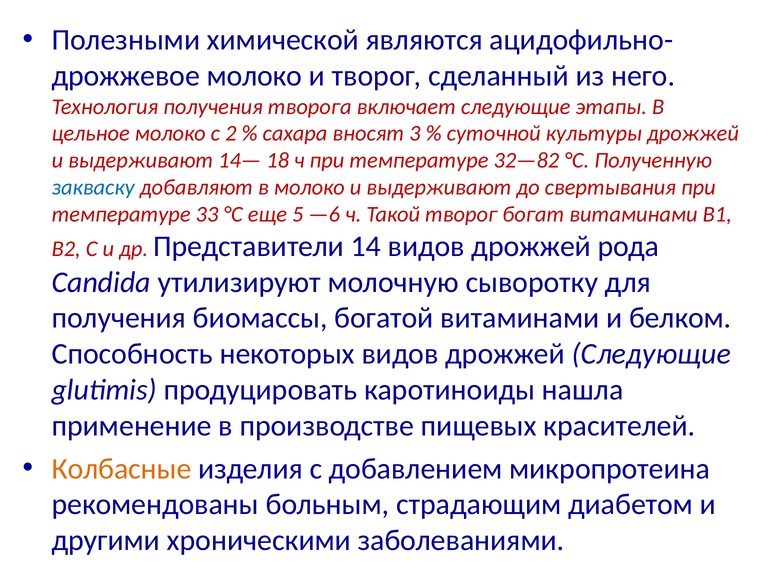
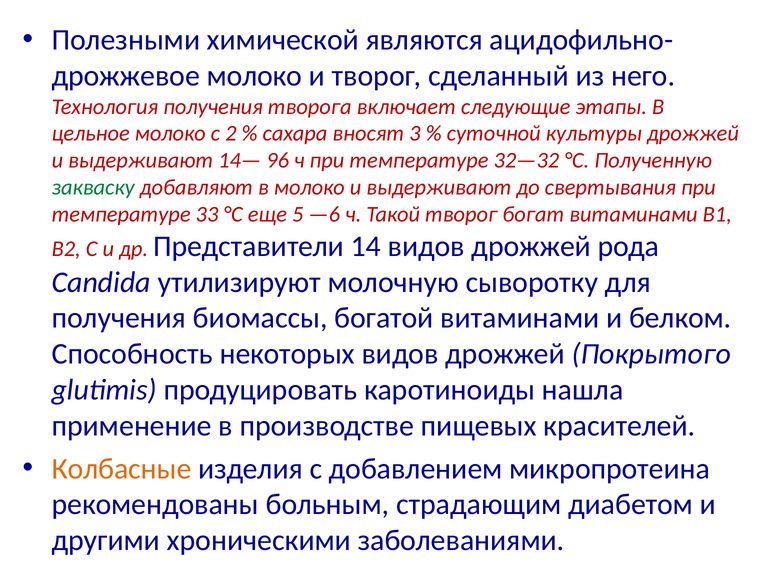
18: 18 -> 96 (278, 160)
32—82: 32—82 -> 32—32 (526, 160)
закваску colour: blue -> green (93, 187)
дрожжей Следующие: Следующие -> Покрытого (651, 354)
